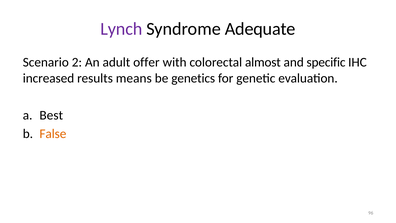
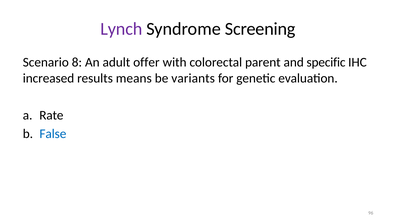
Adequate: Adequate -> Screening (260, 29)
2: 2 -> 8 (77, 62)
almost: almost -> parent (263, 62)
genetics: genetics -> variants (193, 78)
Best: Best -> Rate (51, 115)
False colour: orange -> blue (53, 134)
